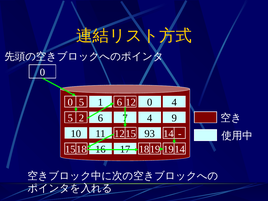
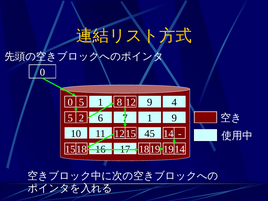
0 6: 6 -> 8 (119, 102)
0: 0 -> 9 (150, 102)
4: 4 -> 1 (150, 118)
93: 93 -> 45 (150, 134)
